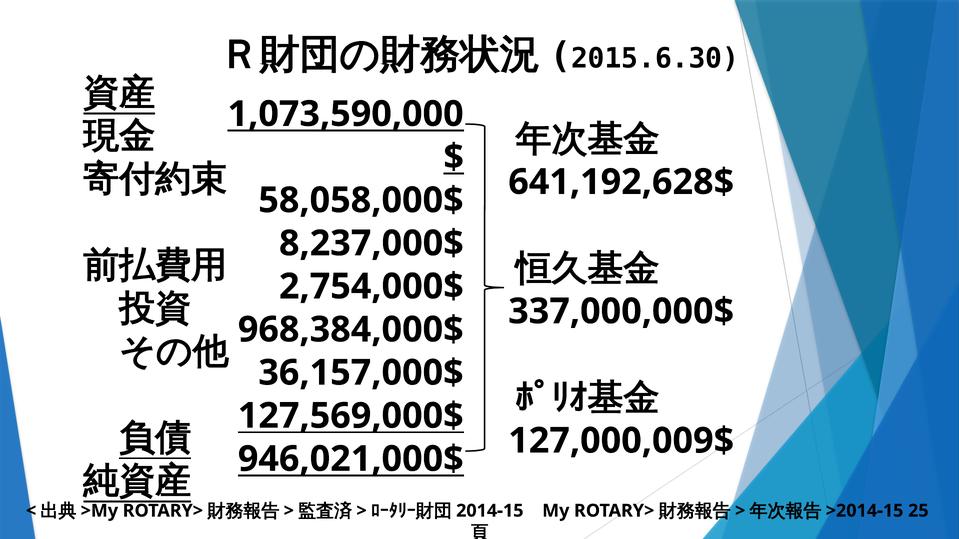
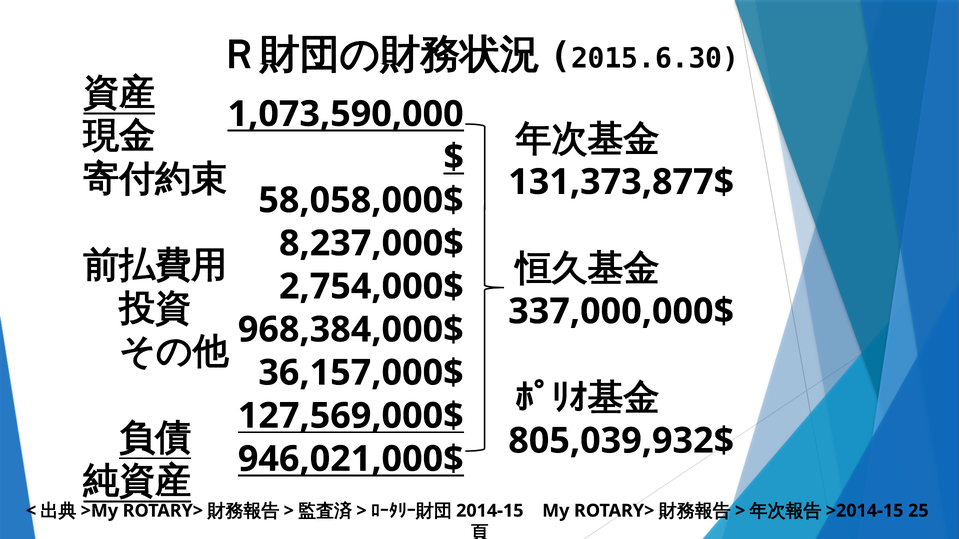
641,192,628$: 641,192,628$ -> 131,373,877$ (621, 182)
127,000,009$: 127,000,009$ -> 805,039,932$ (621, 441)
